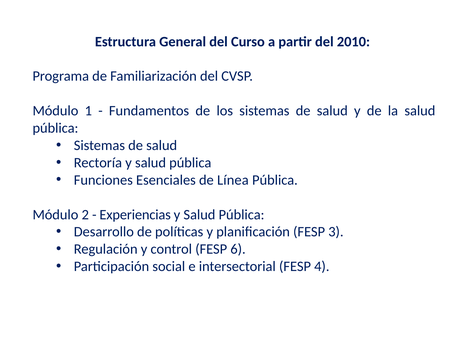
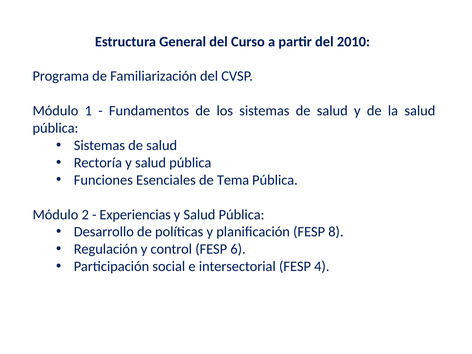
Línea: Línea -> Tema (233, 180)
3: 3 -> 8 (336, 232)
